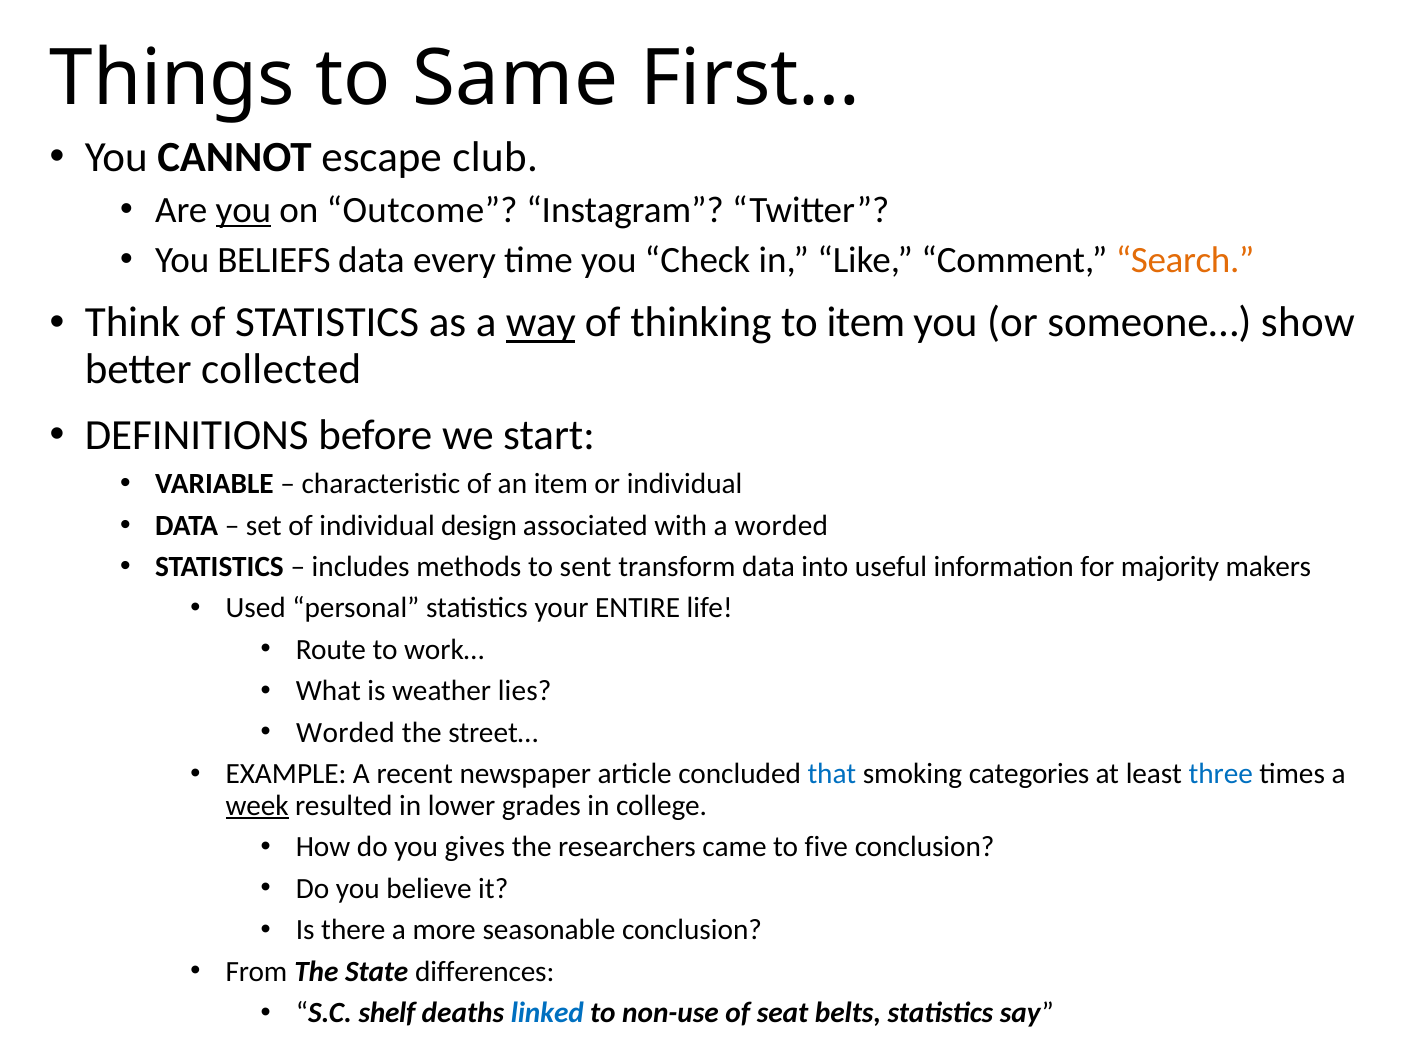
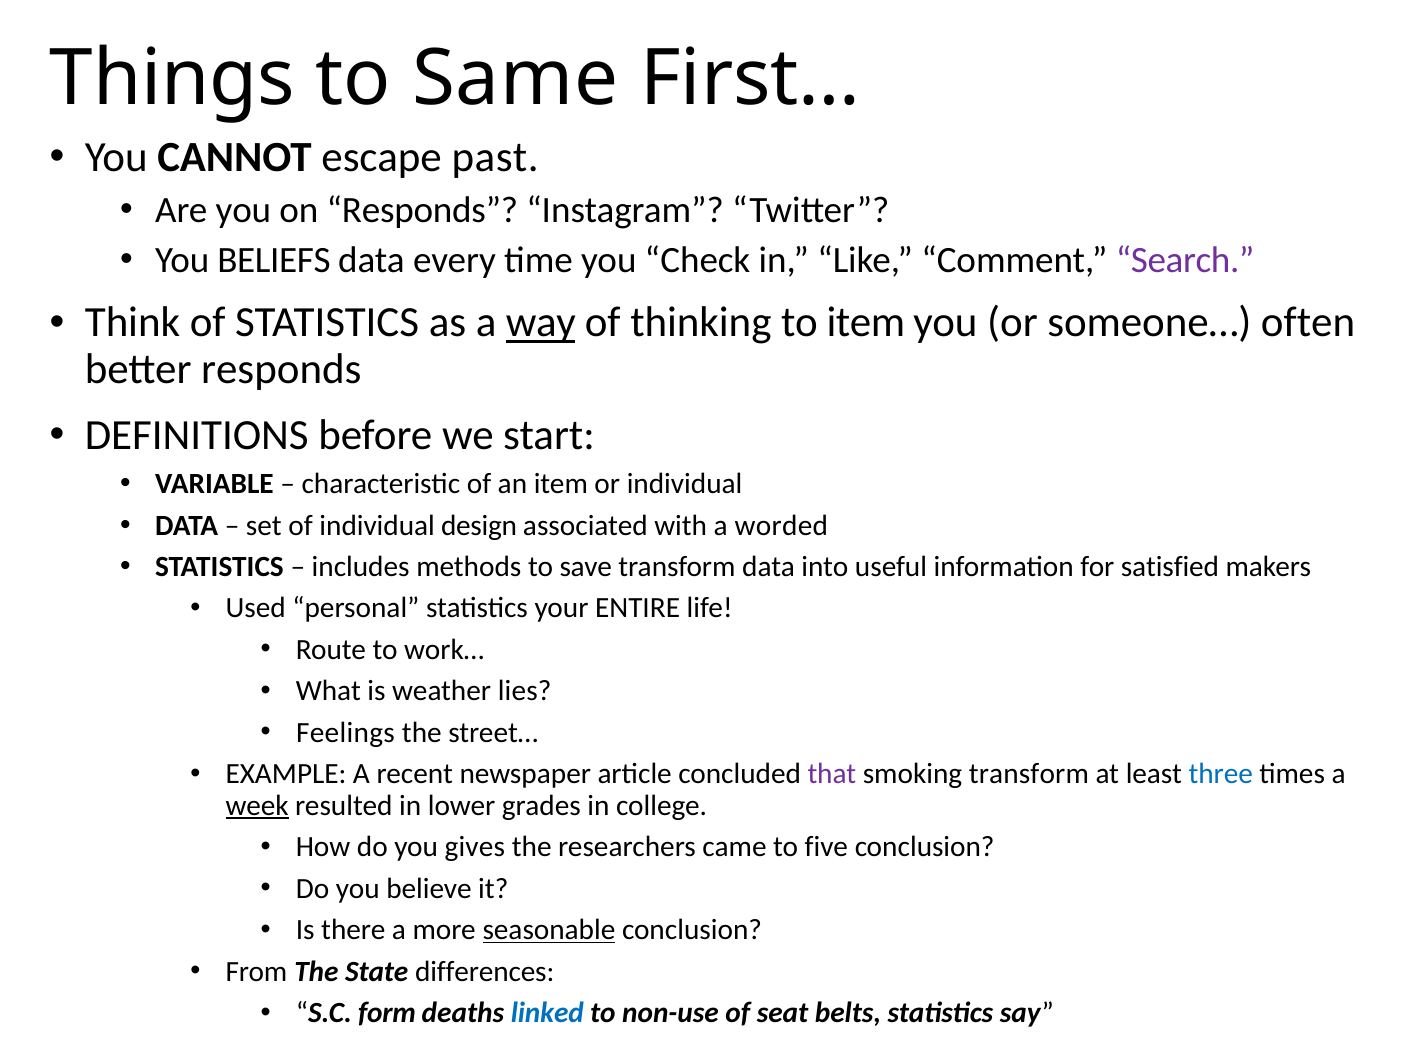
club: club -> past (495, 157)
you underline: present -> none (243, 210)
on Outcome: Outcome -> Responds (422, 210)
Search colour: orange -> purple (1185, 260)
show: show -> often (1308, 323)
better collected: collected -> responds (281, 369)
sent: sent -> save (586, 567)
majority: majority -> satisfied (1170, 567)
Worded: Worded -> Feelings (345, 733)
that colour: blue -> purple (832, 774)
smoking categories: categories -> transform (1029, 774)
seasonable underline: none -> present (549, 930)
shelf: shelf -> form (387, 1013)
